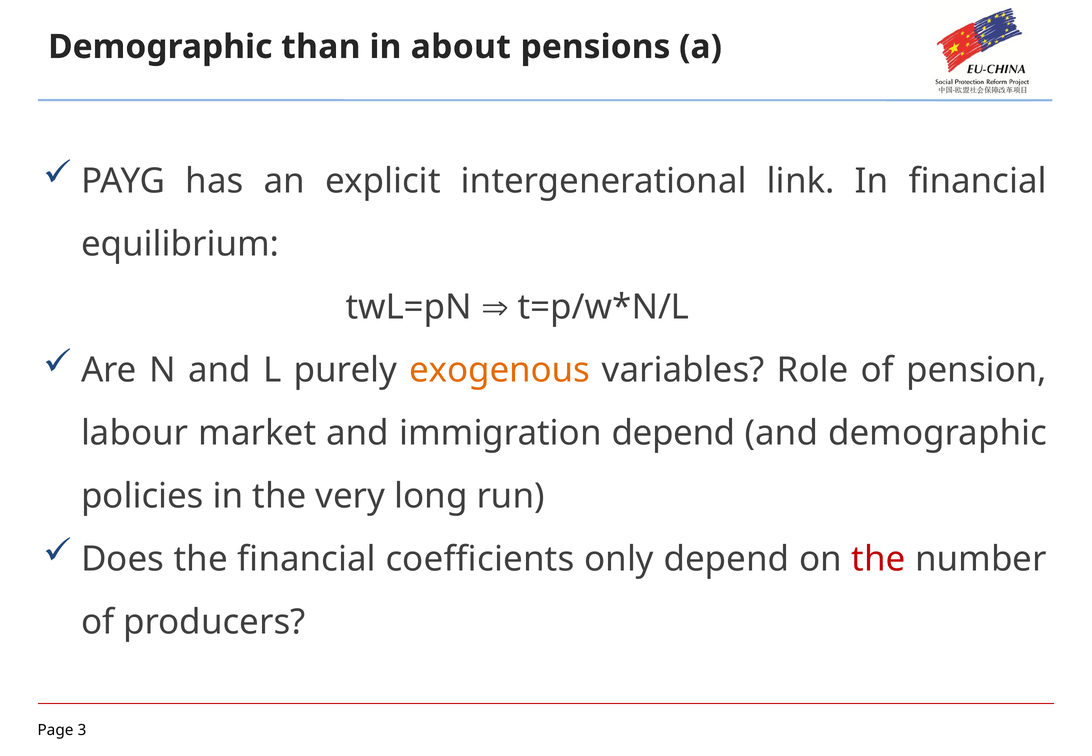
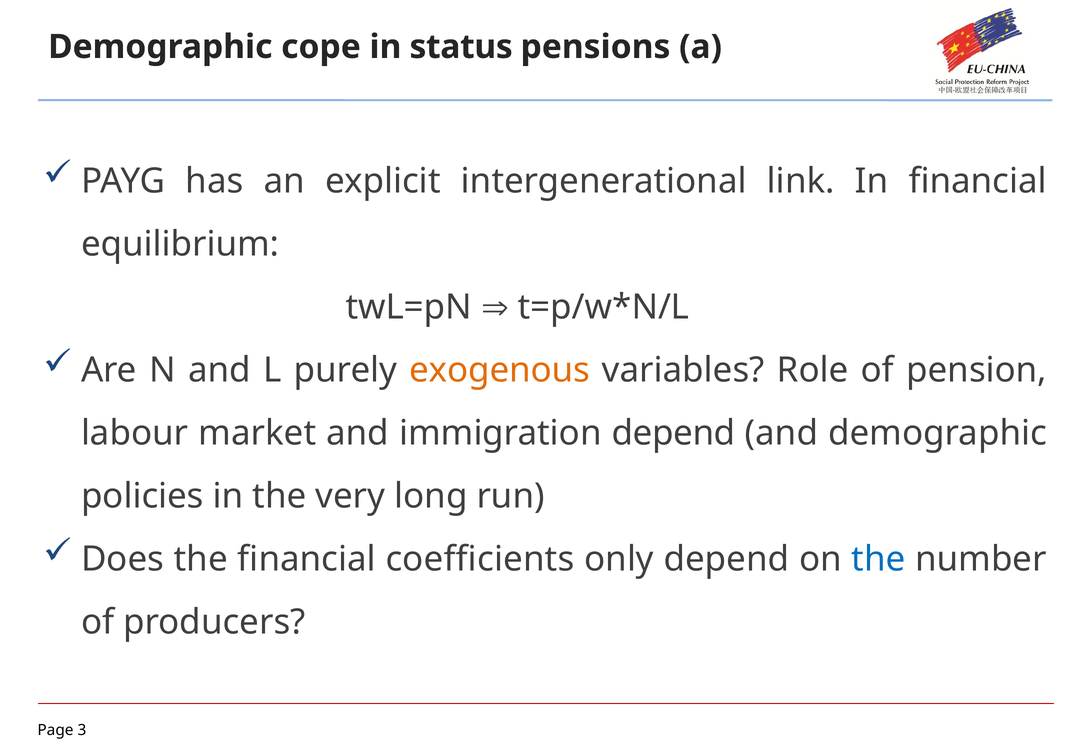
than: than -> cope (321, 47)
about: about -> status (461, 47)
the colour: red -> blue (878, 559)
